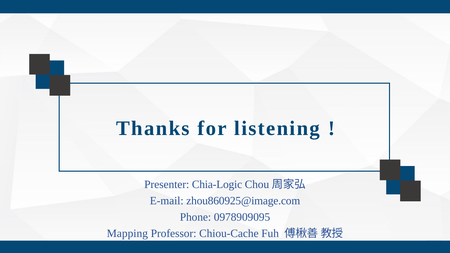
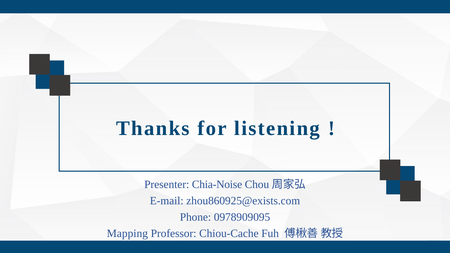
Chia-Logic: Chia-Logic -> Chia-Noise (217, 185)
zhou860925@image.com: zhou860925@image.com -> zhou860925@exists.com (243, 201)
